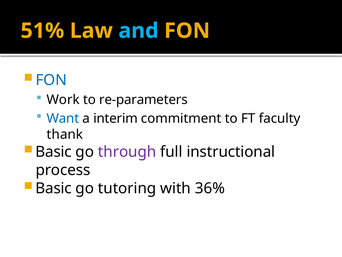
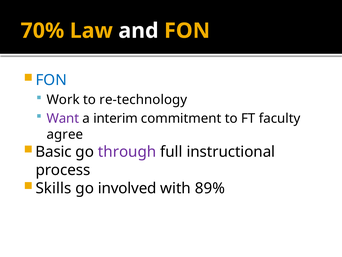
51%: 51% -> 70% (42, 31)
and colour: light blue -> white (138, 31)
re-parameters: re-parameters -> re-technology (143, 100)
Want colour: blue -> purple (63, 118)
thank: thank -> agree (65, 134)
Basic: Basic -> Skills (53, 188)
tutoring: tutoring -> involved (127, 188)
36%: 36% -> 89% (210, 188)
